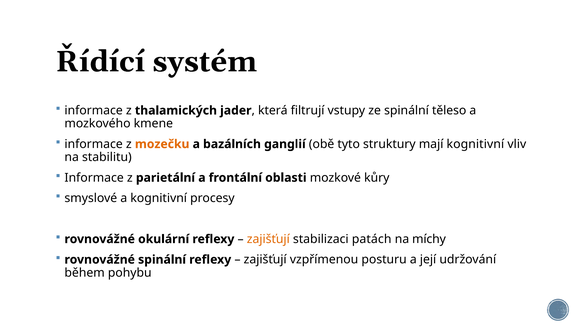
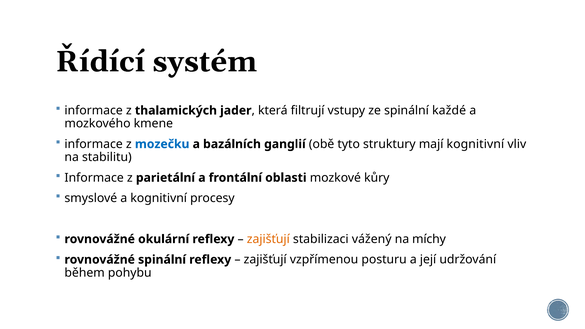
těleso: těleso -> každé (449, 110)
mozečku colour: orange -> blue (162, 144)
patách: patách -> vážený (372, 239)
